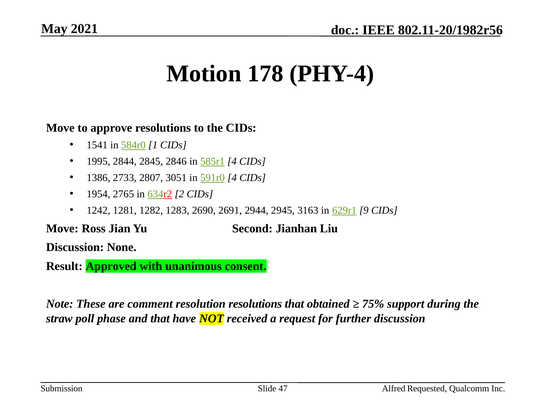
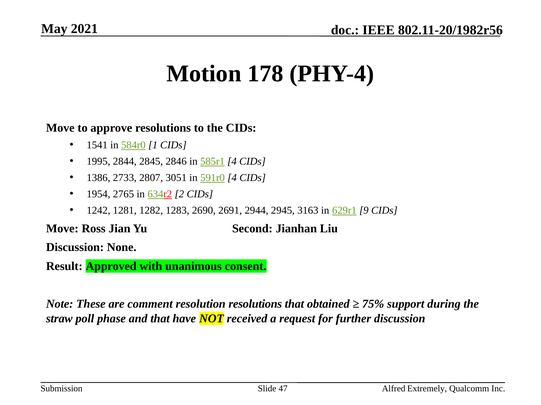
Requested: Requested -> Extremely (427, 389)
